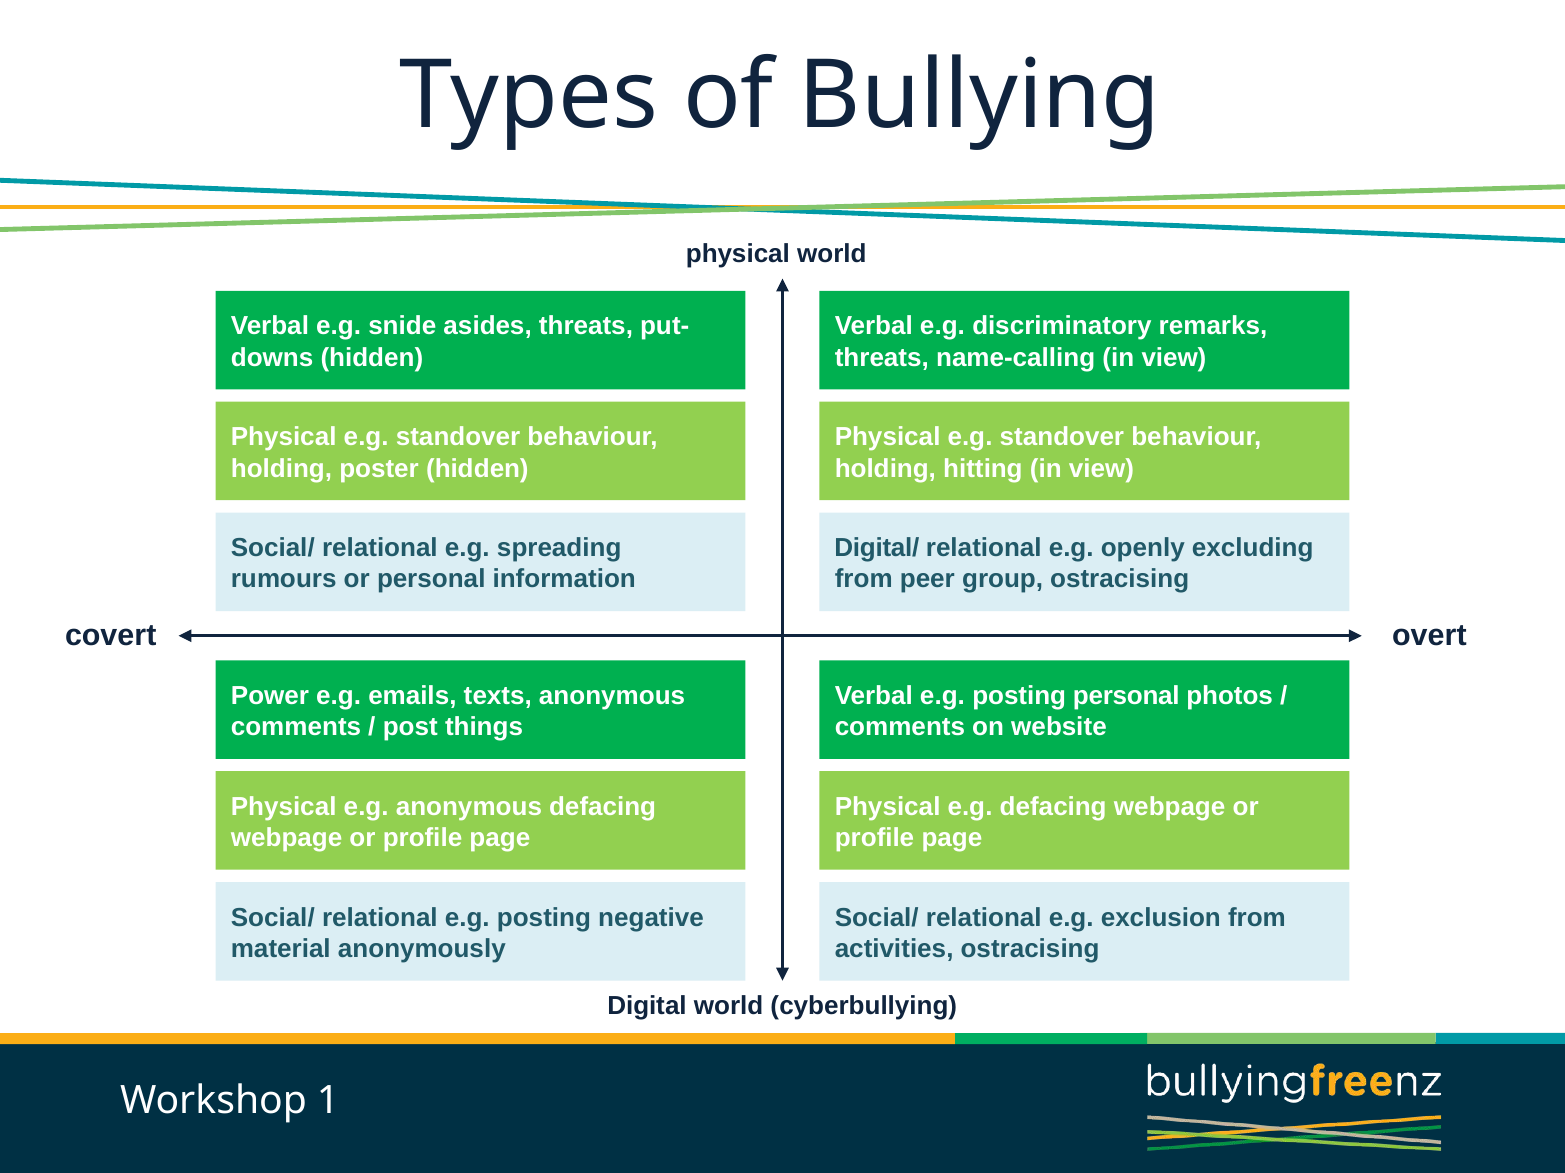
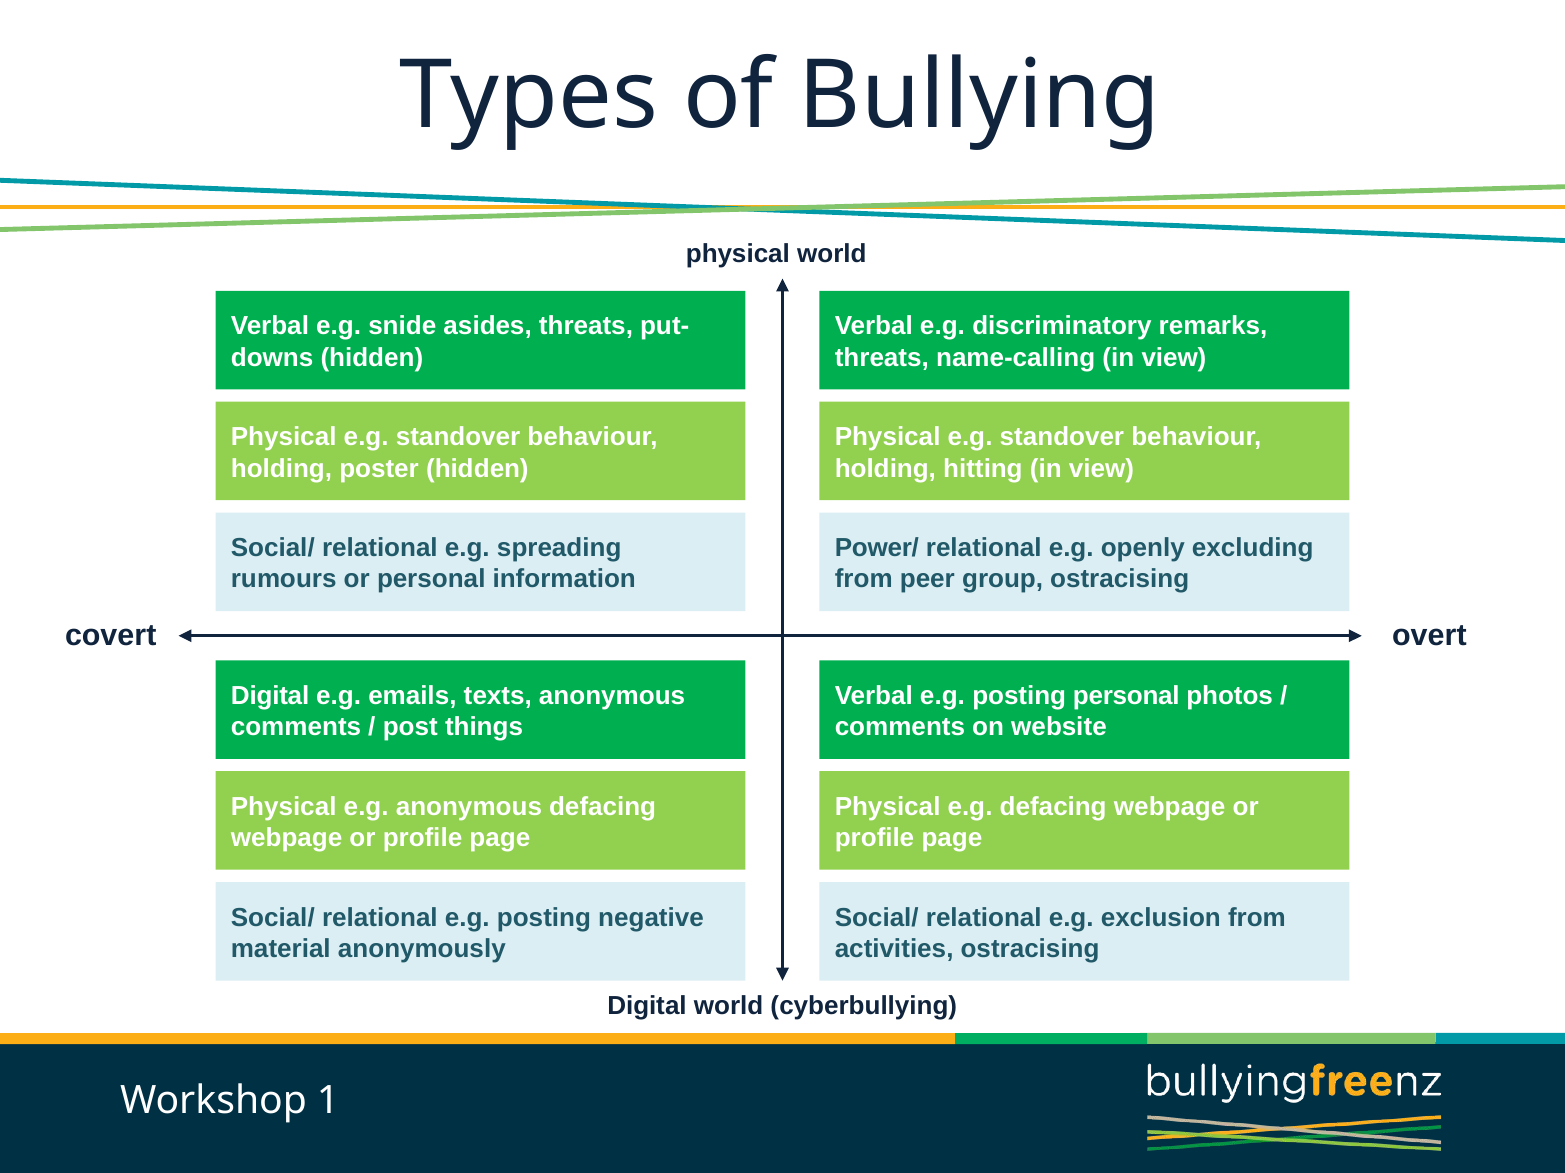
Digital/: Digital/ -> Power/ (877, 548)
Power: Power -> Digital (270, 696)
